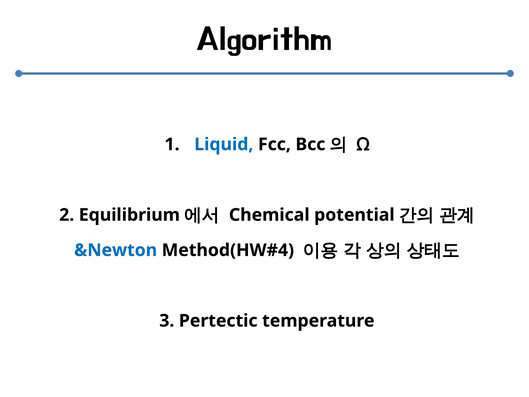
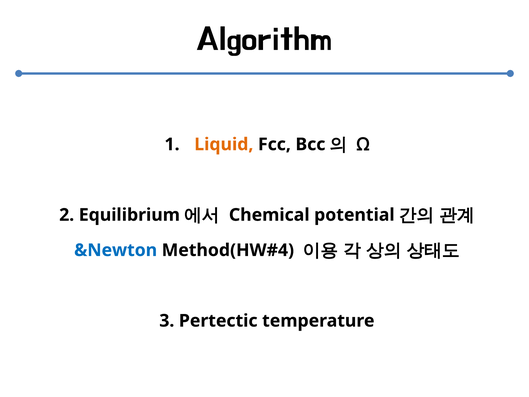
Liquid colour: blue -> orange (224, 144)
